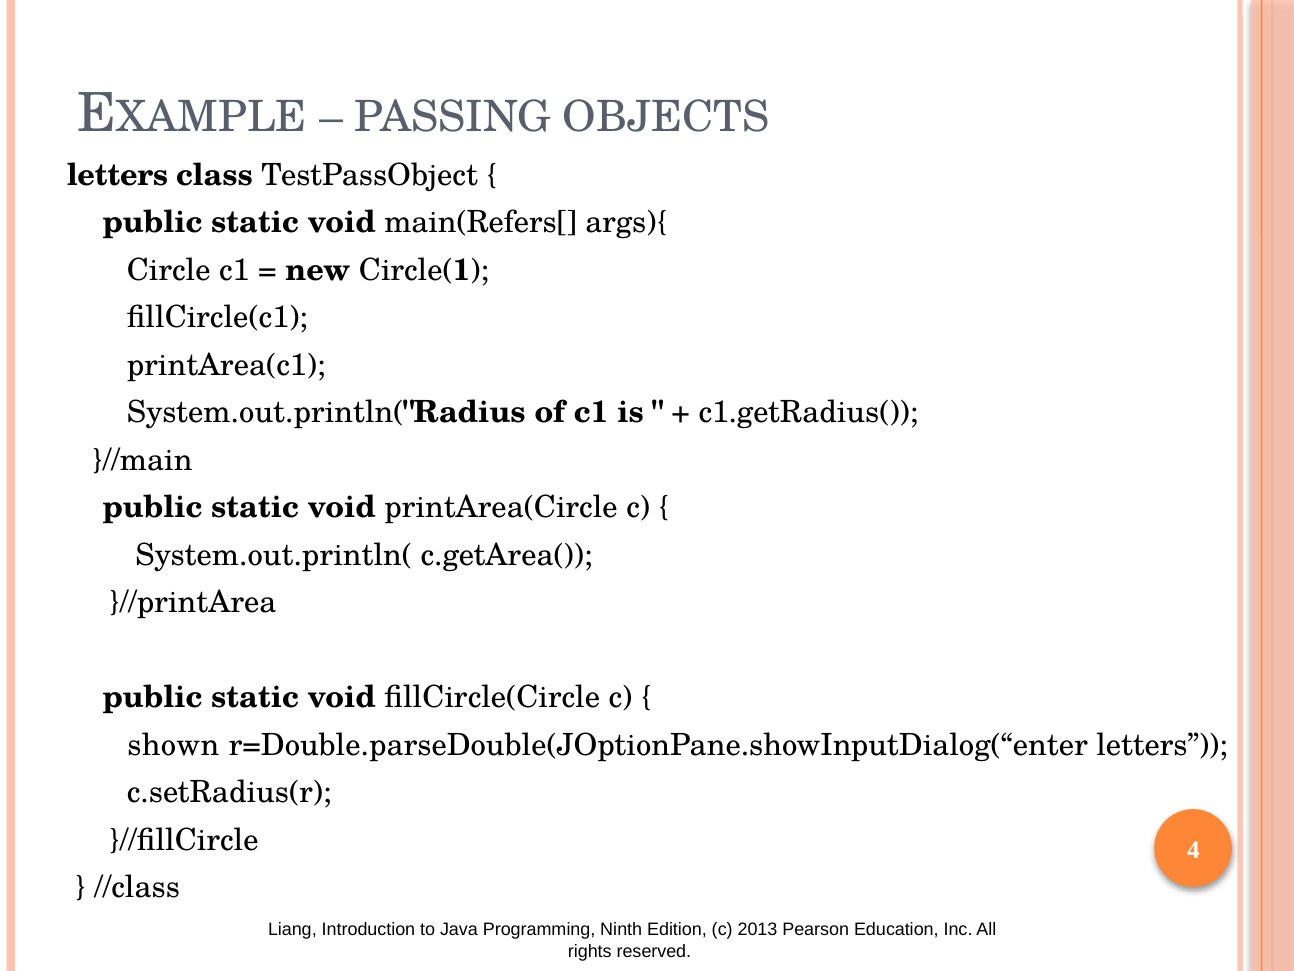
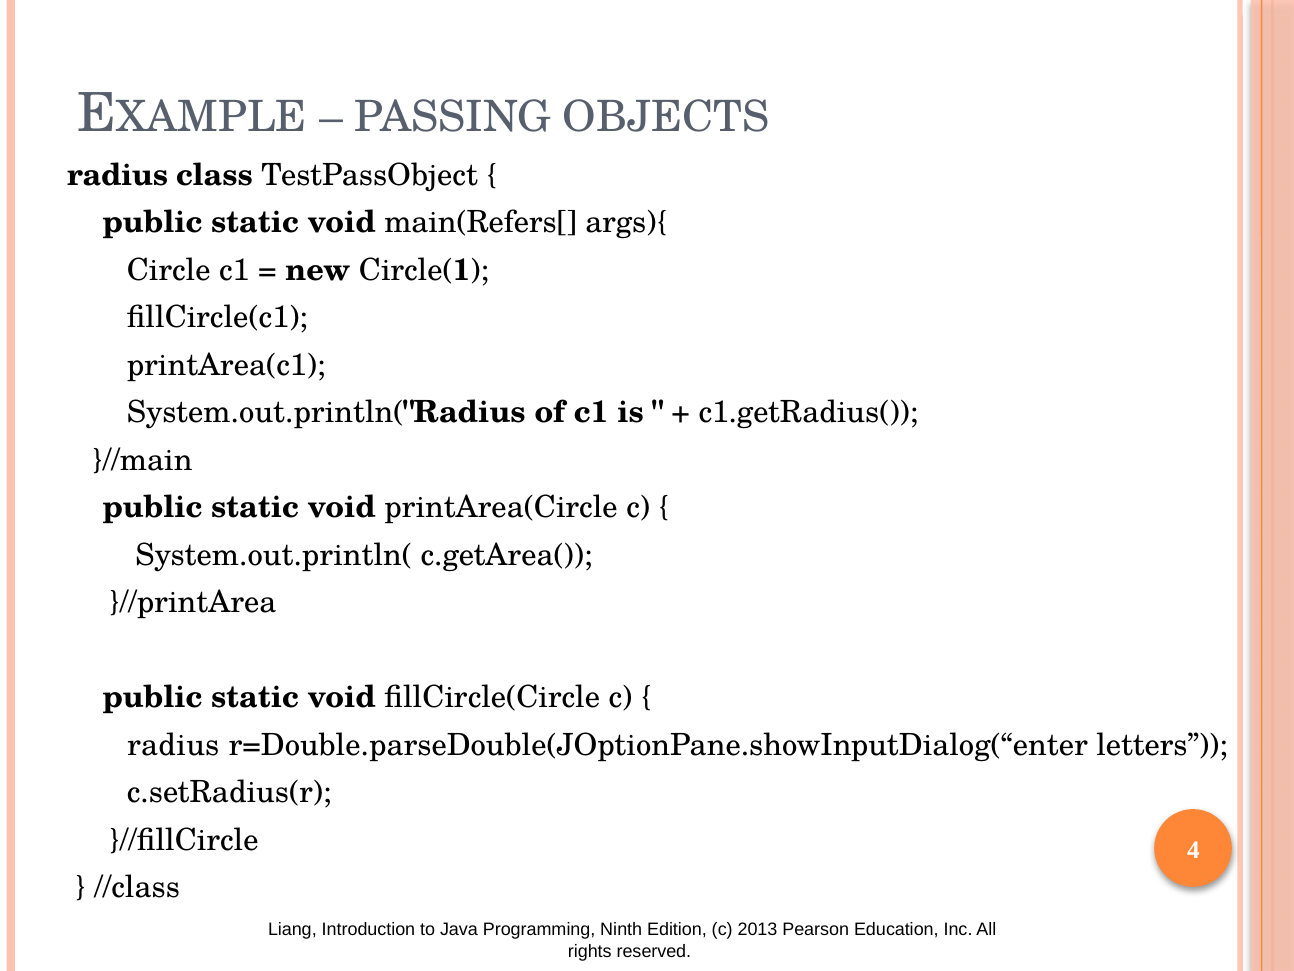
letters: letters -> radius (118, 175)
shown: shown -> radius (173, 745)
